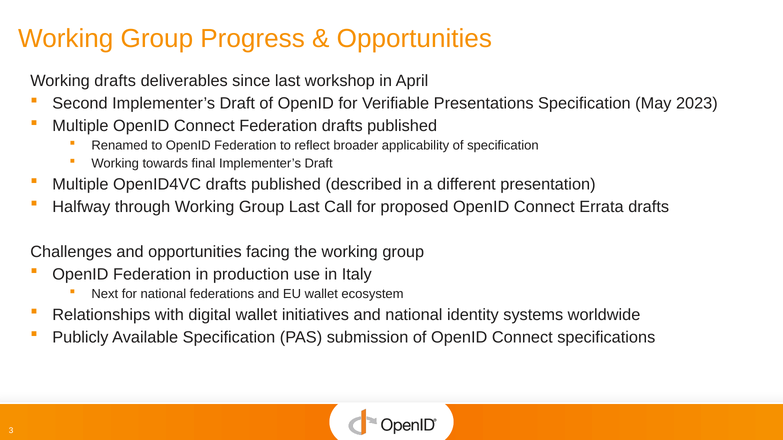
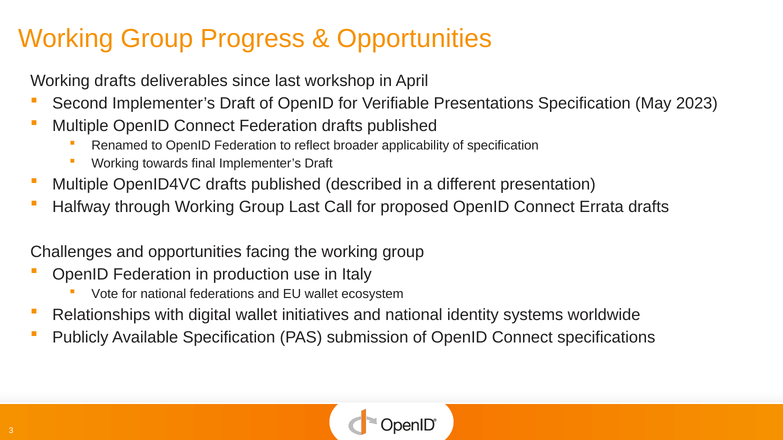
Next: Next -> Vote (105, 294)
